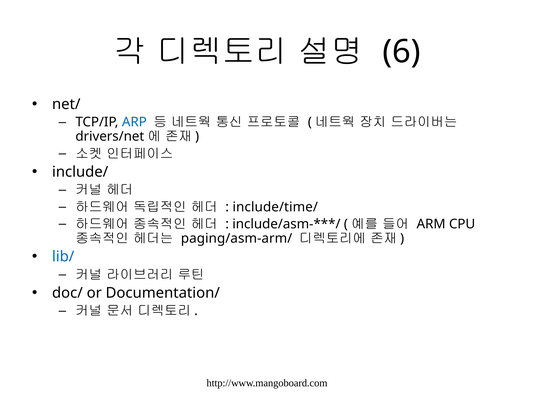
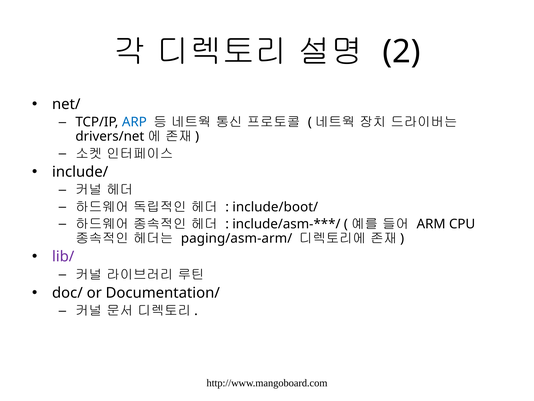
6: 6 -> 2 (401, 52)
include/time/: include/time/ -> include/boot/ (275, 207)
lib/ colour: blue -> purple (63, 256)
